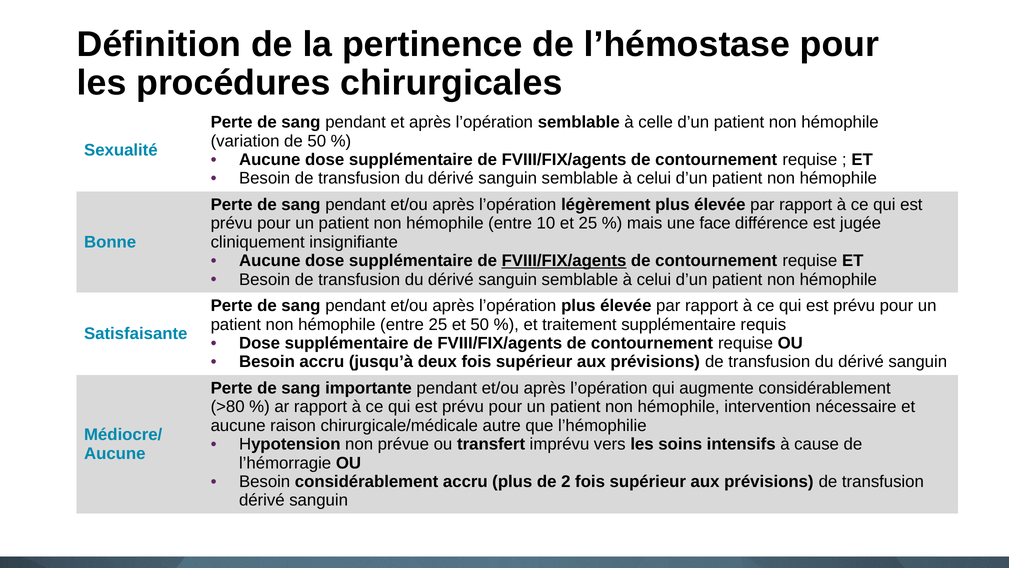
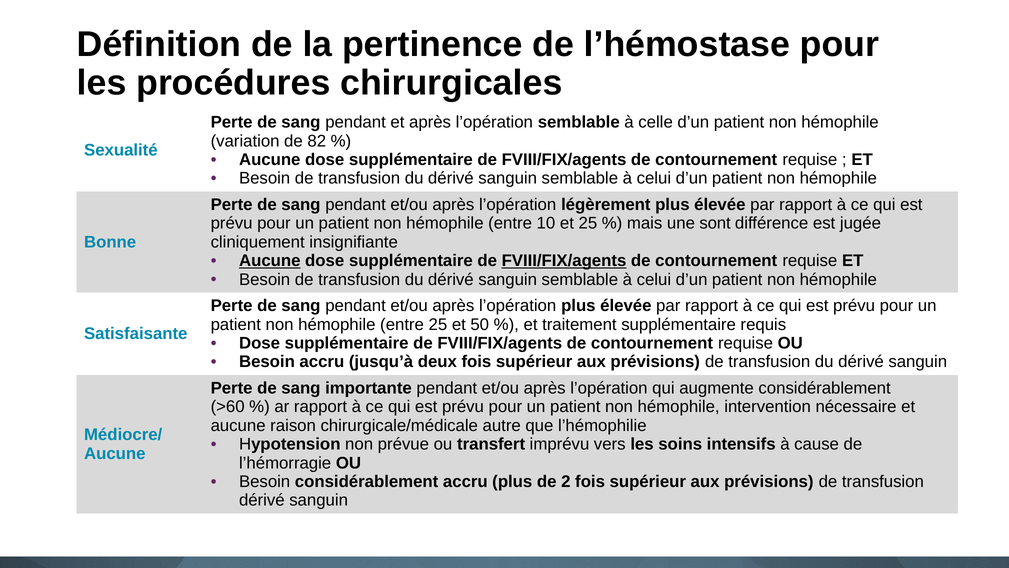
de 50: 50 -> 82 (317, 141)
face: face -> sont (715, 223)
Aucune underline: none -> present (270, 261)
>80: >80 -> >60 (228, 407)
